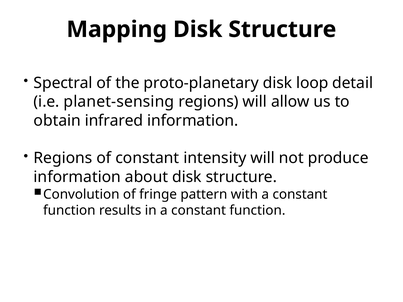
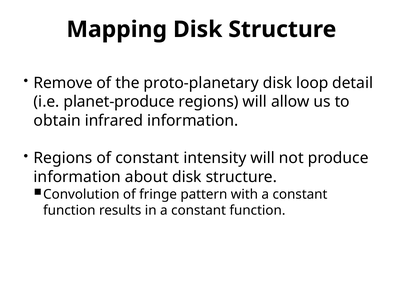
Spectral: Spectral -> Remove (63, 83)
planet-sensing: planet-sensing -> planet-produce (119, 102)
